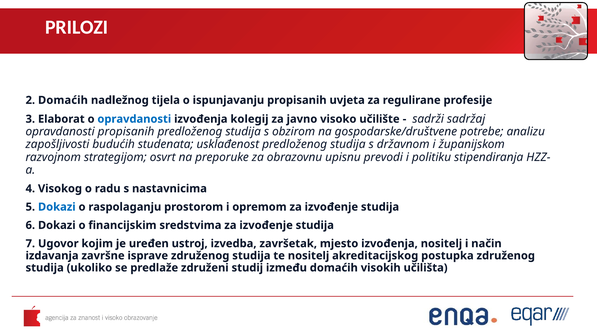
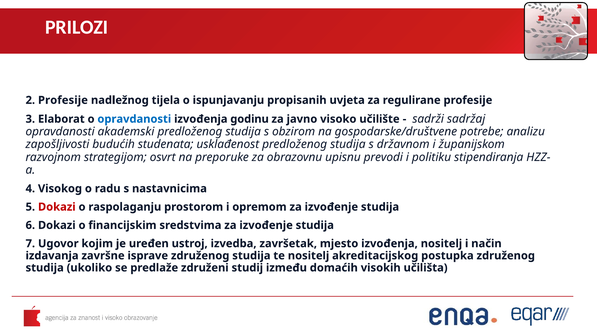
2 Domaćih: Domaćih -> Profesije (63, 100)
kolegij: kolegij -> godinu (250, 119)
opravdanosti propisanih: propisanih -> akademski (126, 132)
Dokazi colour: blue -> red (57, 207)
